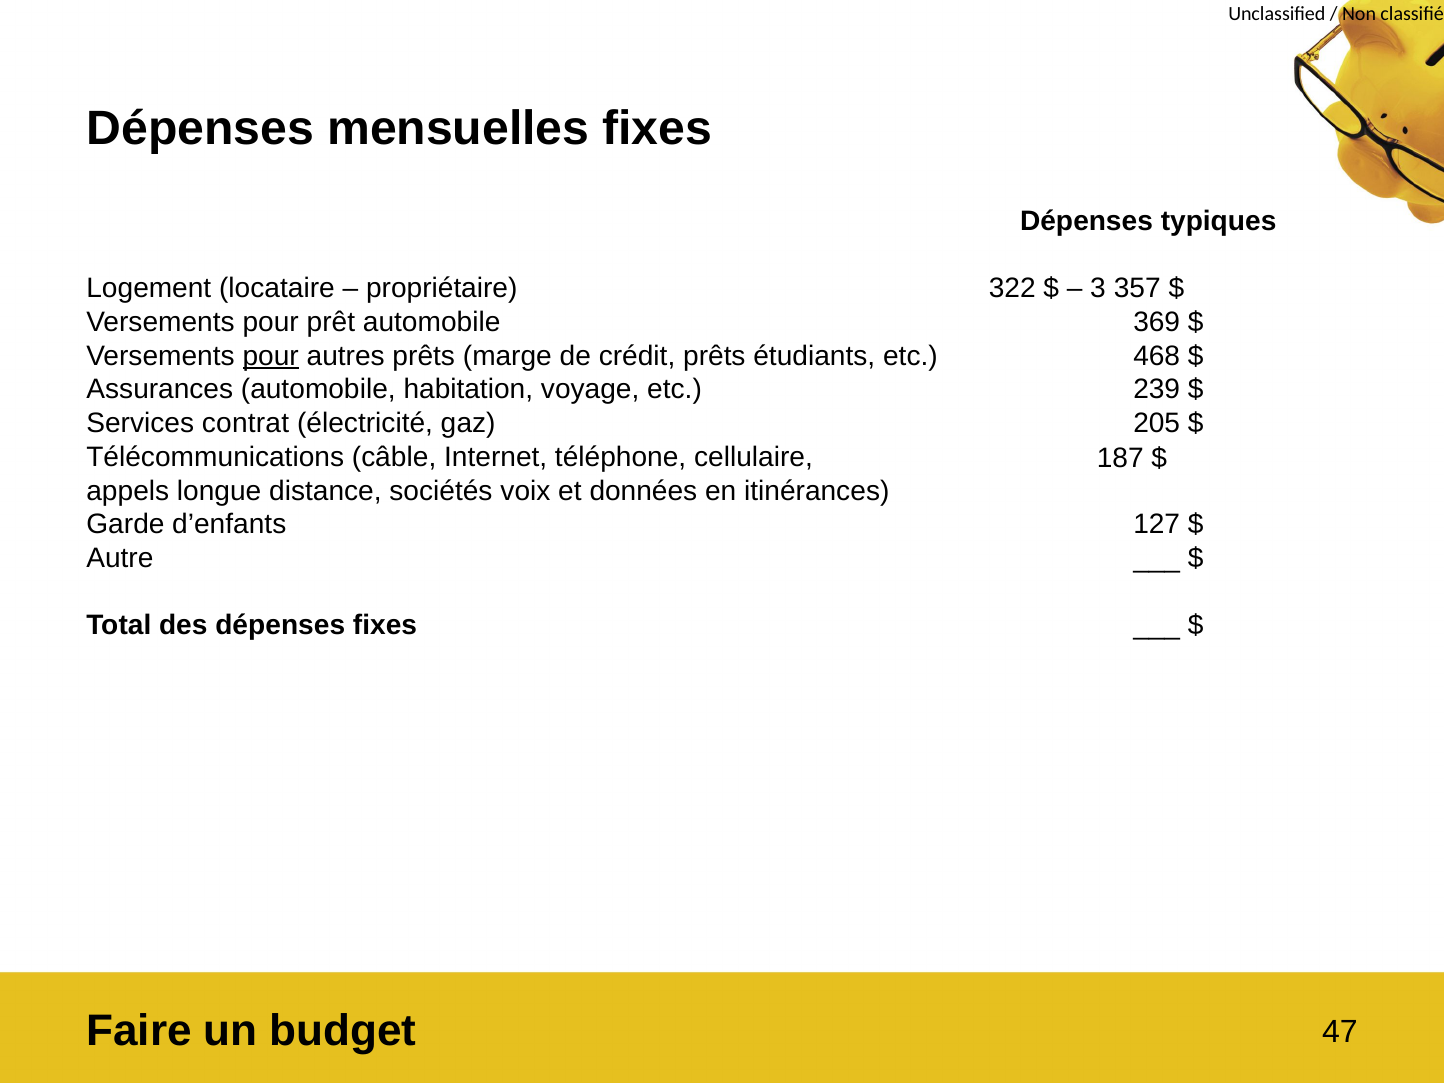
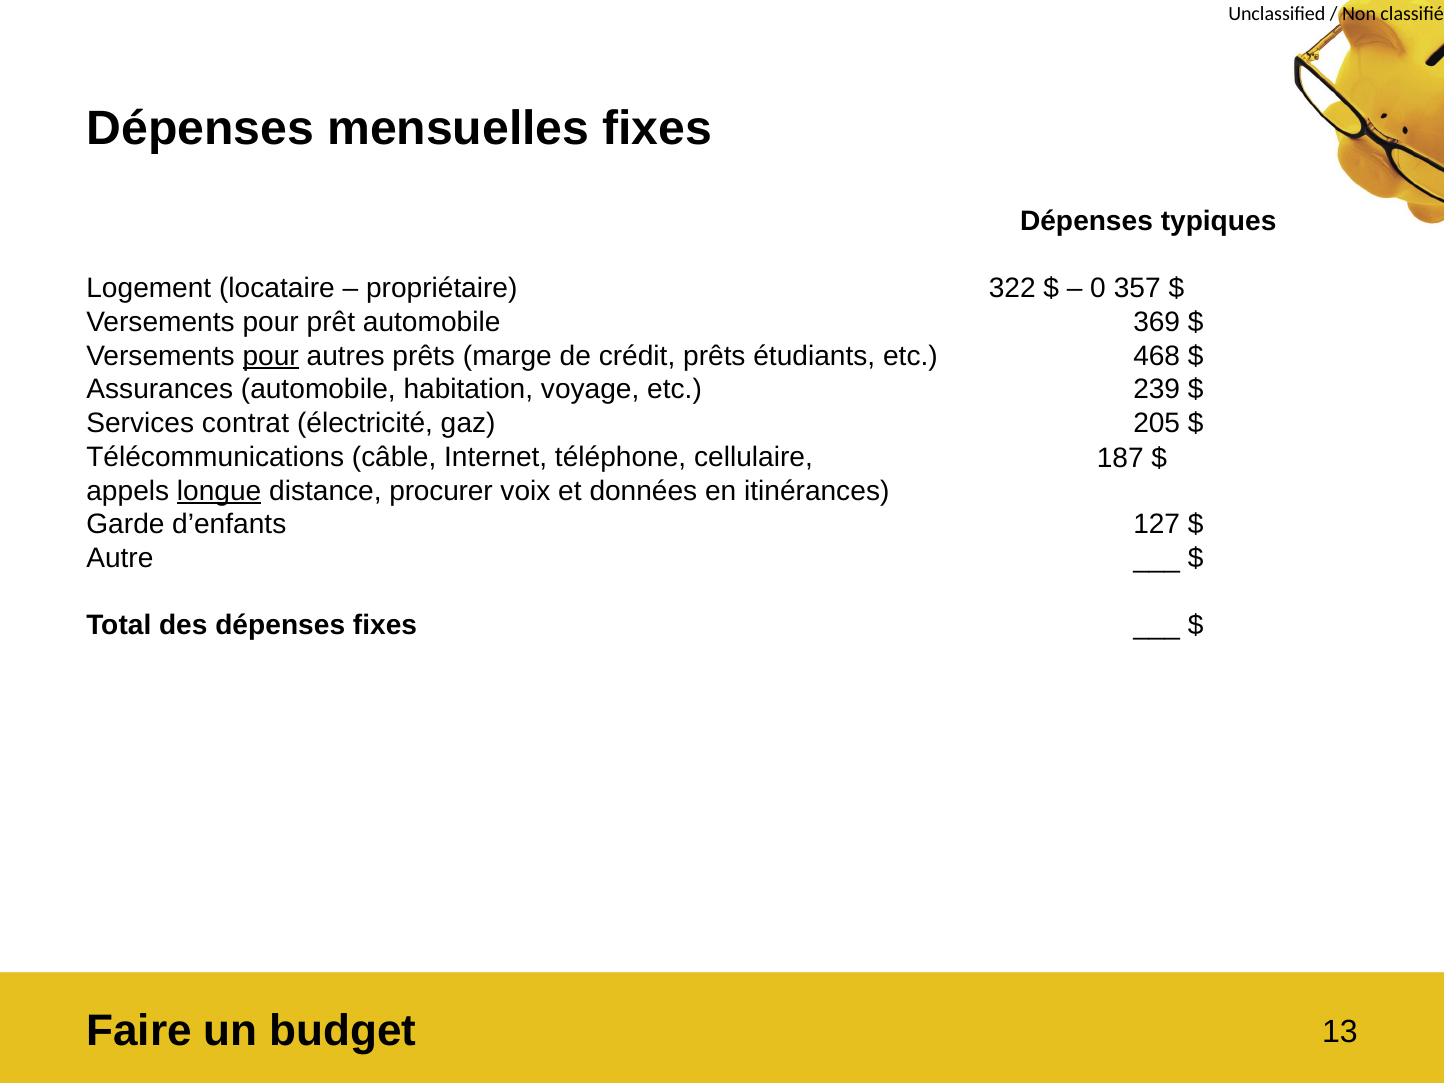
3: 3 -> 0 (1098, 289)
longue underline: none -> present (219, 491)
sociétés: sociétés -> procurer (441, 491)
47: 47 -> 13 (1340, 1032)
